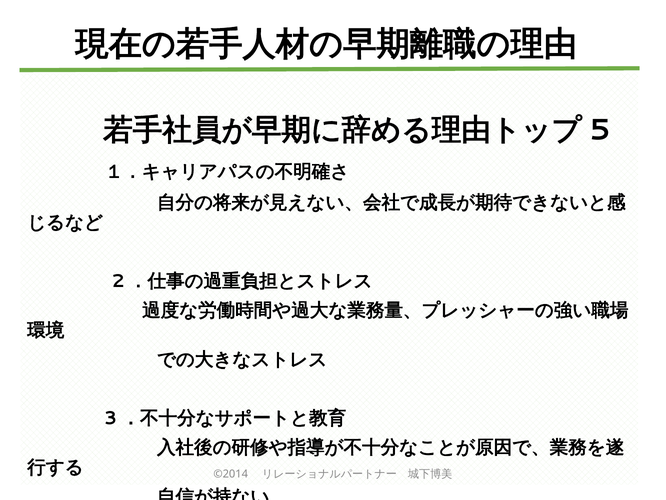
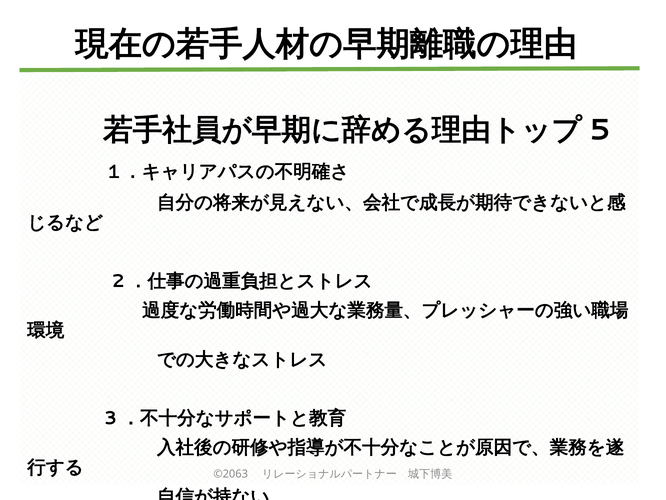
©2014: ©2014 -> ©2063 (231, 474)
